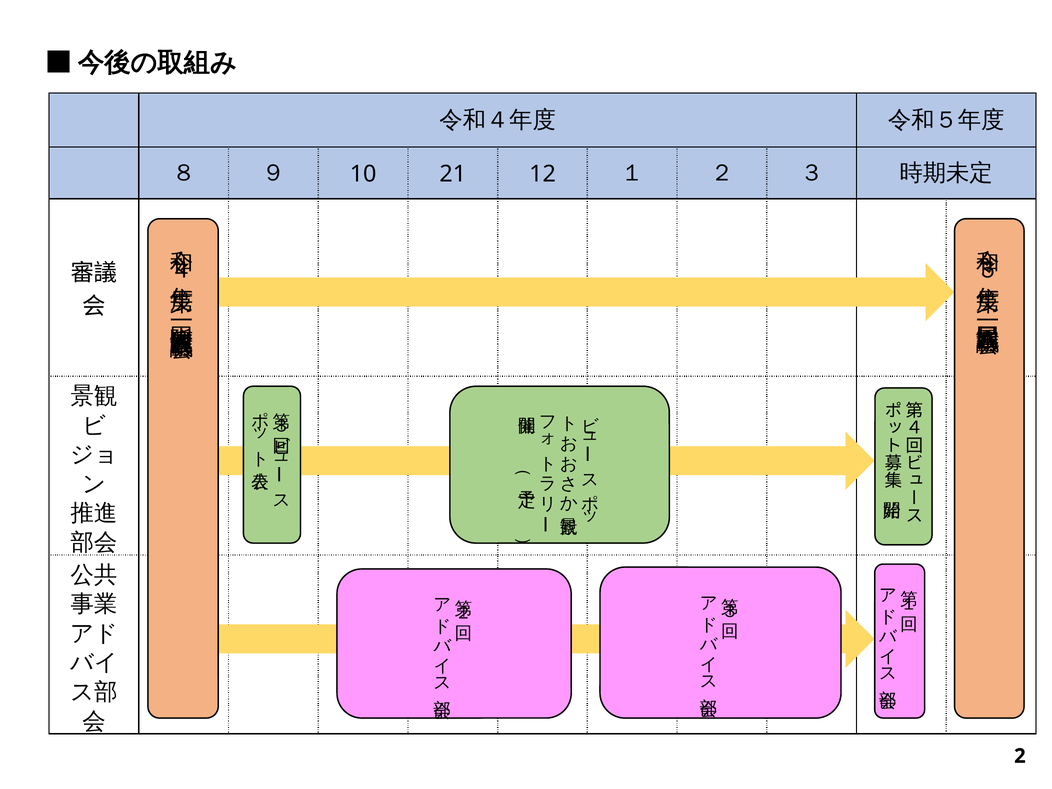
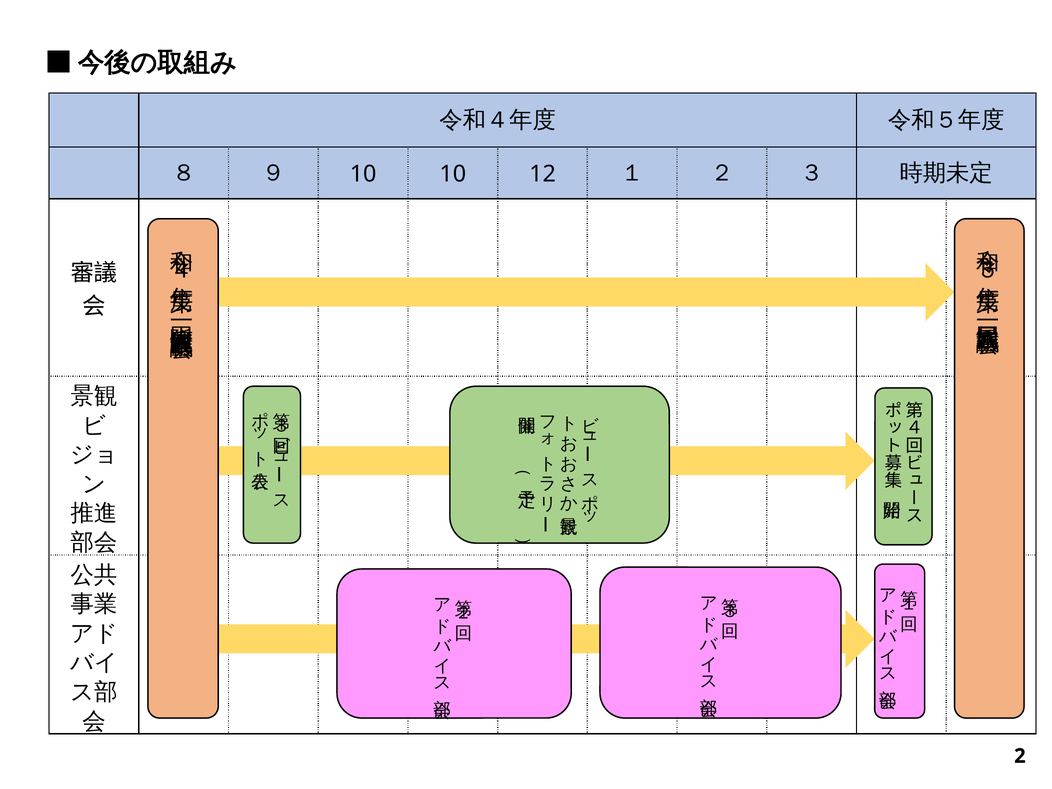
10 21: 21 -> 10 (453, 174)
